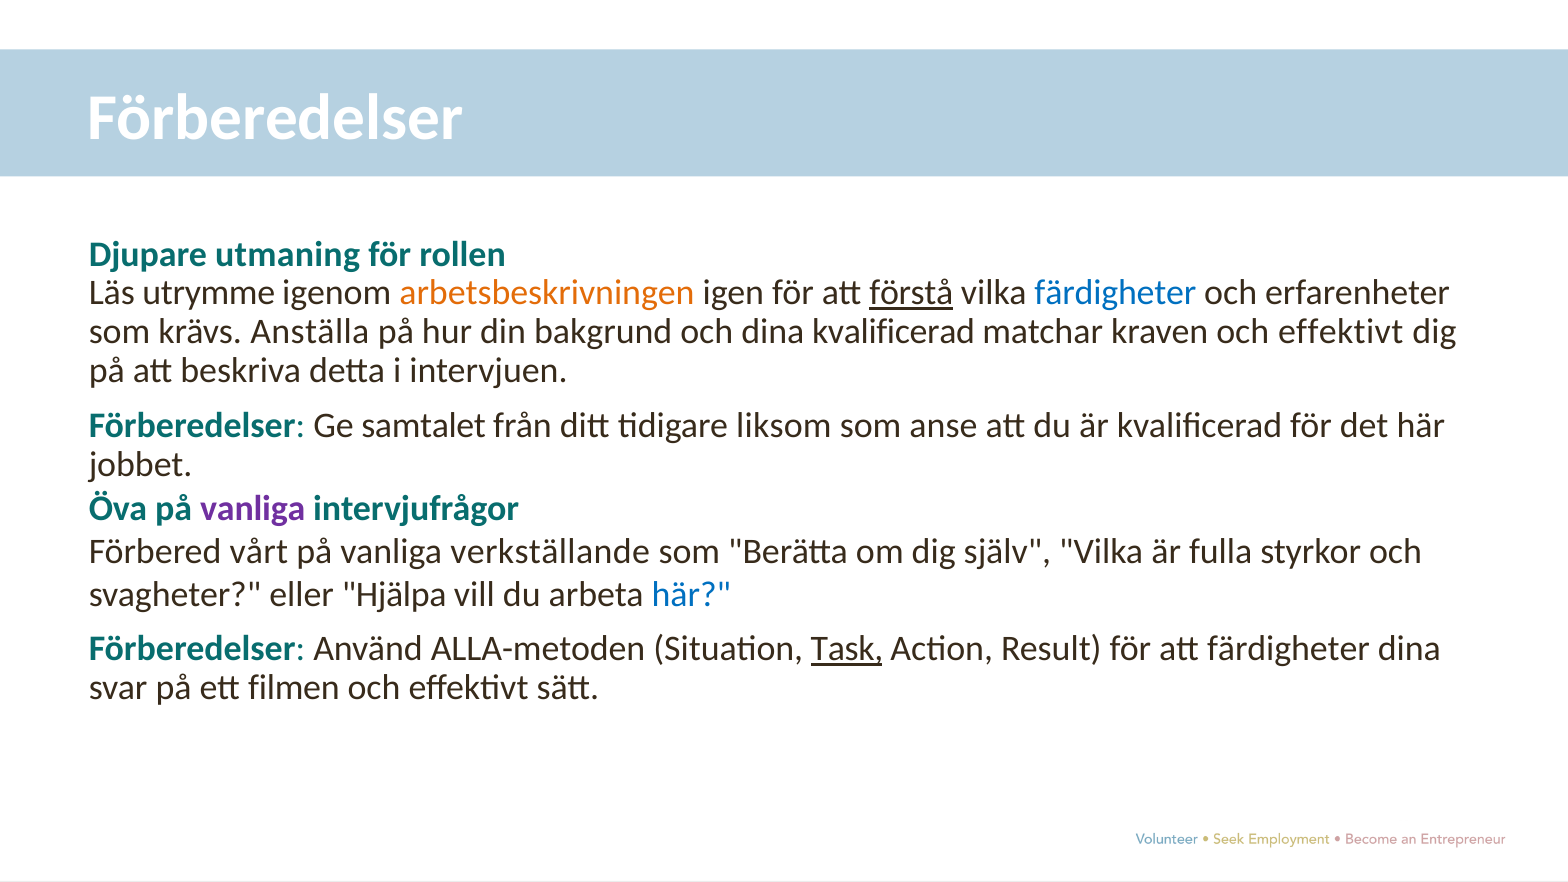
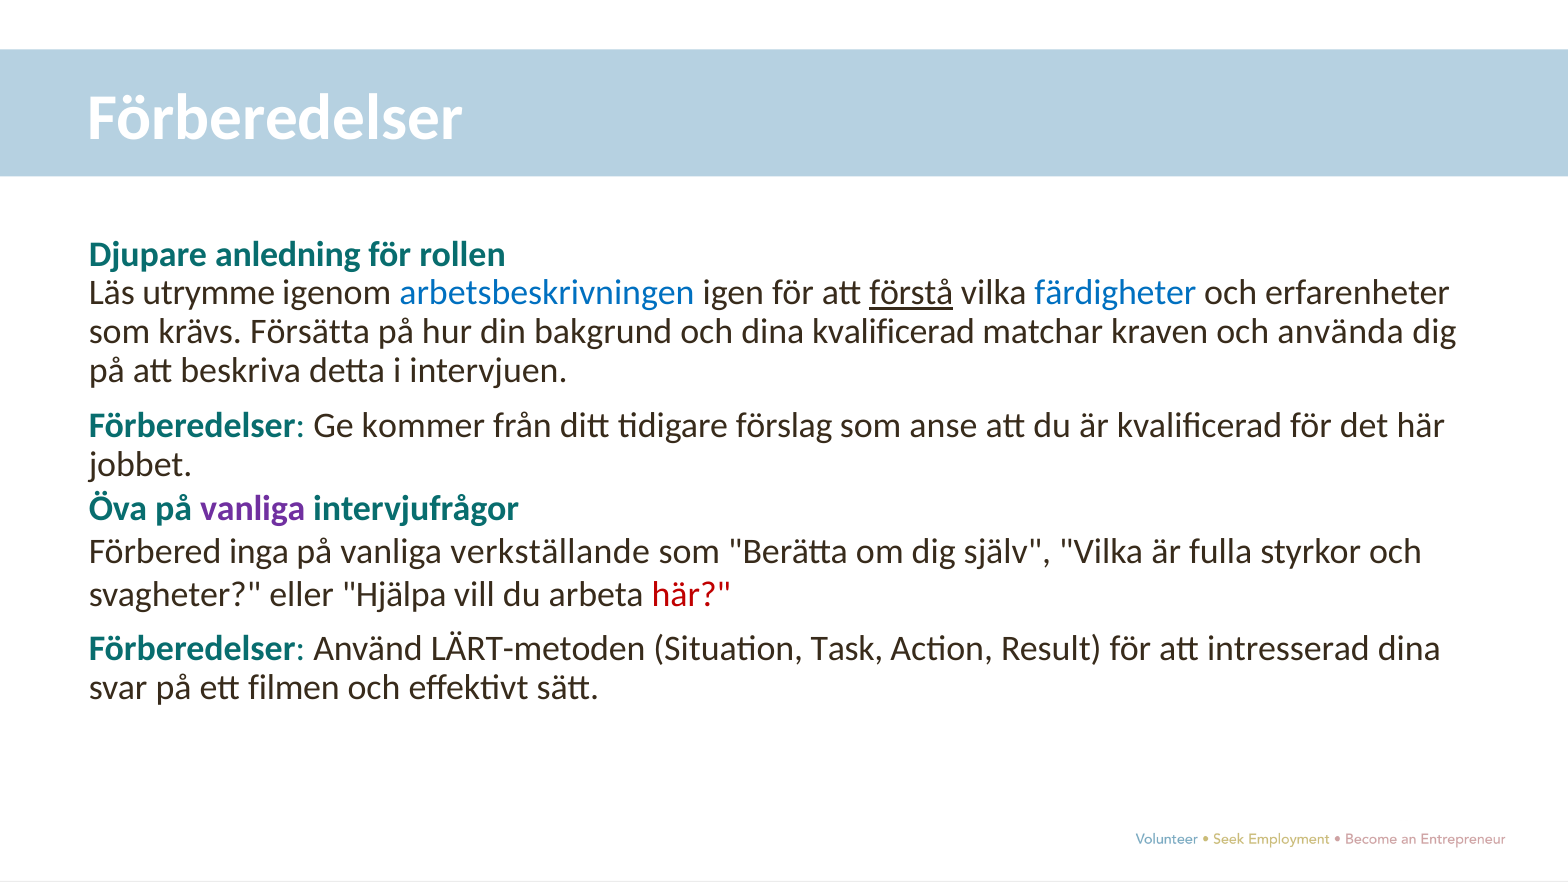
utmaning: utmaning -> anledning (288, 254)
arbetsbeskrivningen colour: orange -> blue (547, 293)
Anställa: Anställa -> Försätta (310, 332)
kraven och effektivt: effektivt -> använda (1341, 332)
samtalet: samtalet -> kommer (423, 426)
liksom: liksom -> förslag (784, 426)
vårt: vårt -> inga (259, 551)
här colour: blue -> red (691, 595)
ALLA-metoden: ALLA-metoden -> LÄRT-metoden (538, 649)
Task underline: present -> none (847, 649)
att färdigheter: färdigheter -> intresserad (1288, 649)
